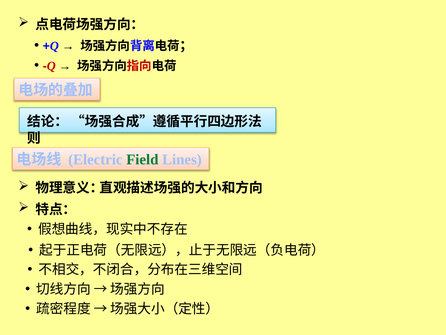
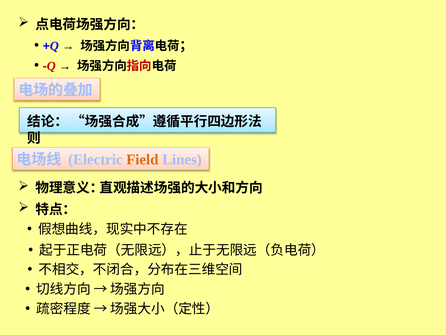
Field colour: green -> orange (142, 159)
